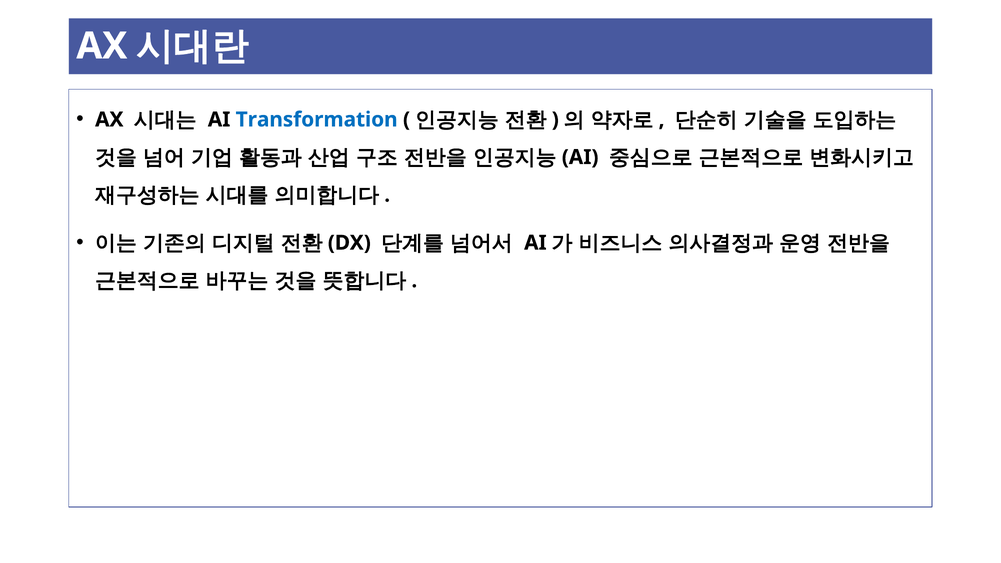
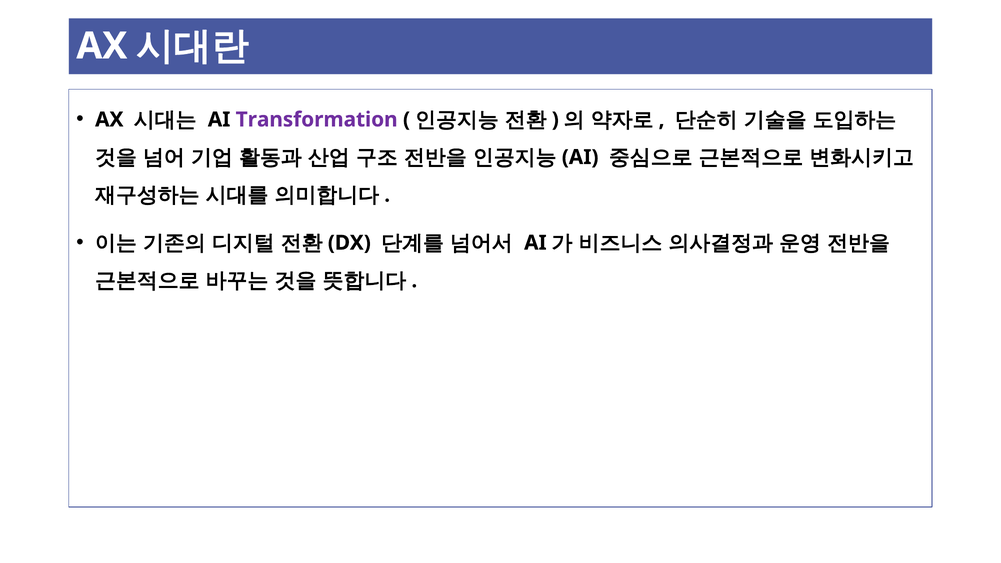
Transformation colour: blue -> purple (317, 120)
